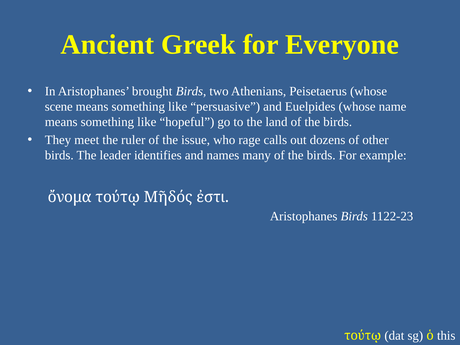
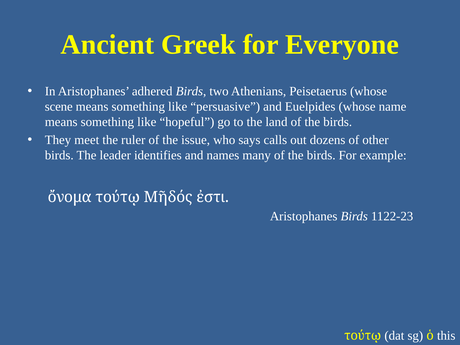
brought: brought -> adhered (152, 91)
rage: rage -> says (249, 140)
